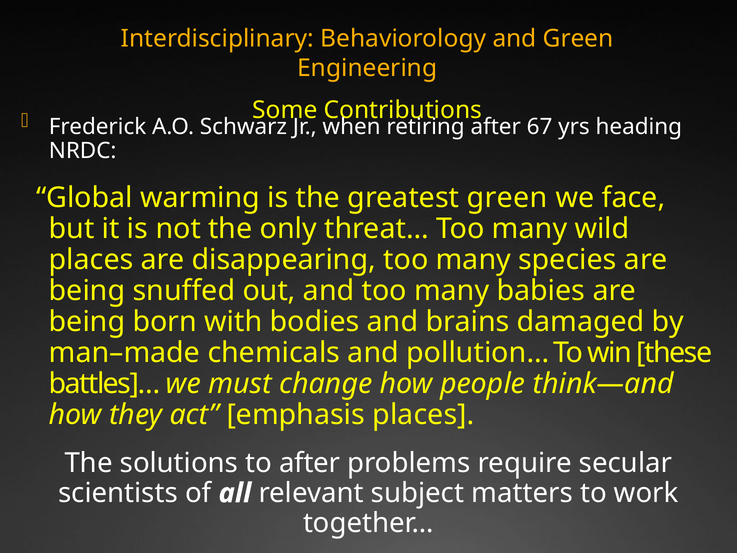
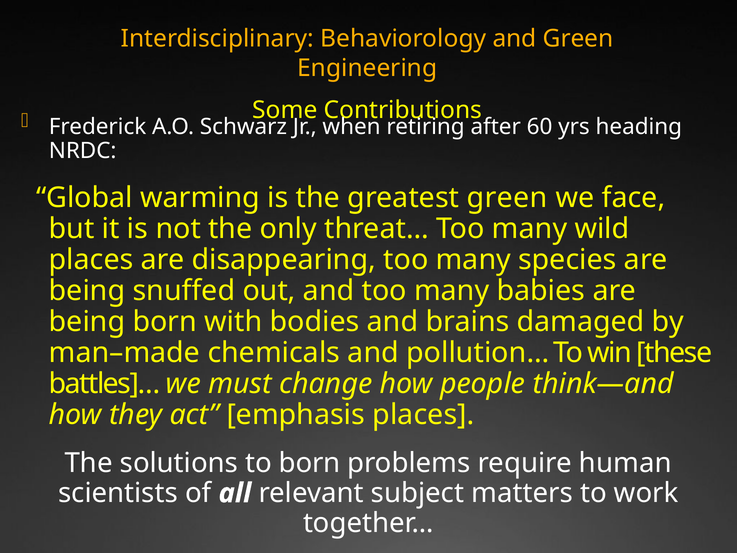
67: 67 -> 60 (540, 127)
to after: after -> born (310, 463)
secular: secular -> human (625, 463)
